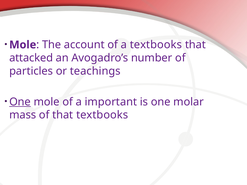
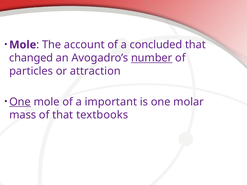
a textbooks: textbooks -> concluded (156, 45)
attacked: attacked -> changed (31, 58)
number underline: none -> present (152, 58)
teachings: teachings -> attraction (95, 71)
